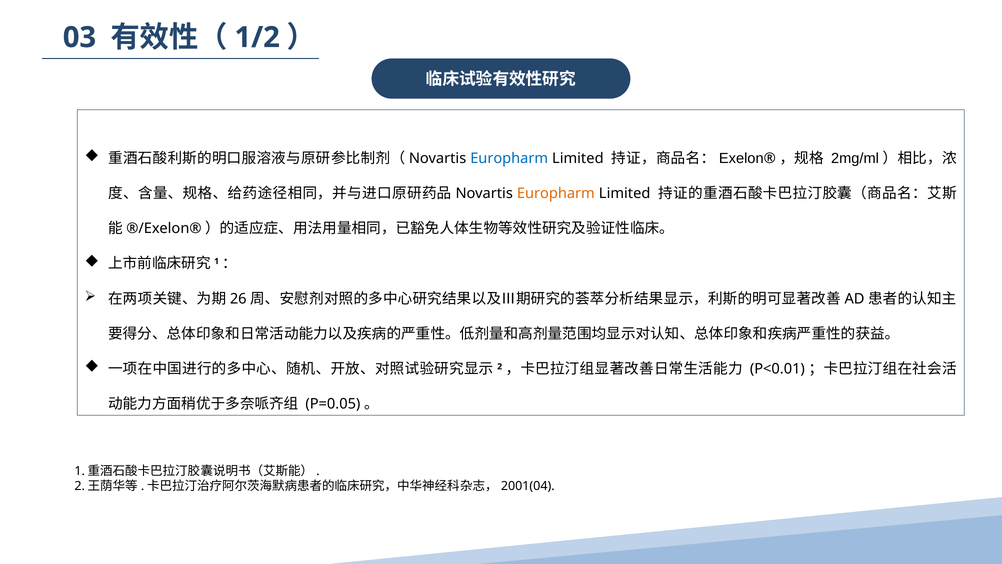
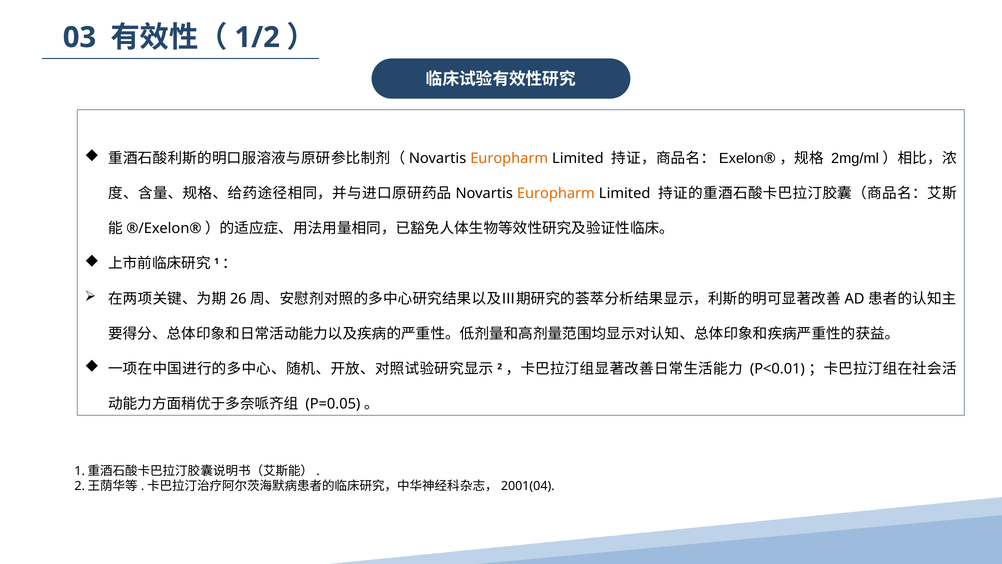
Europharm colour: blue -> orange (509, 158)
